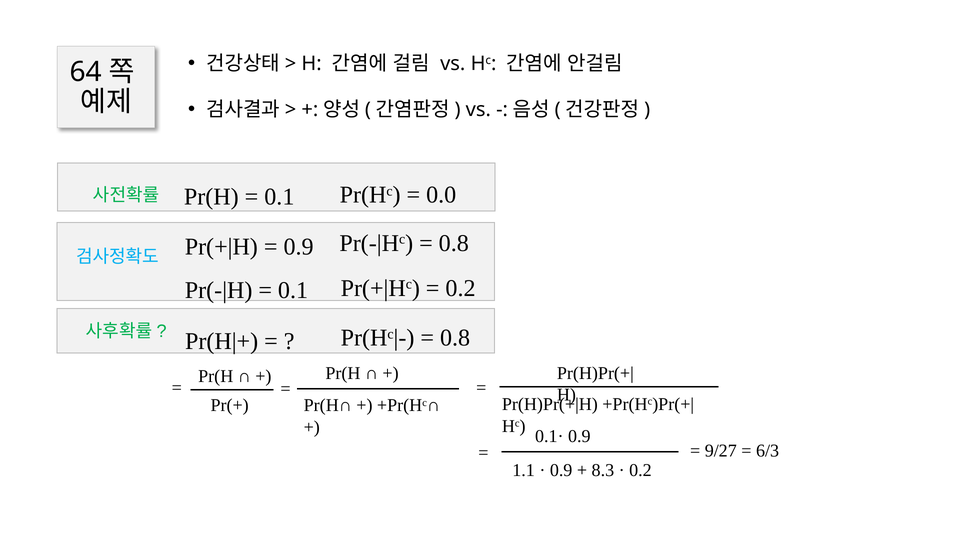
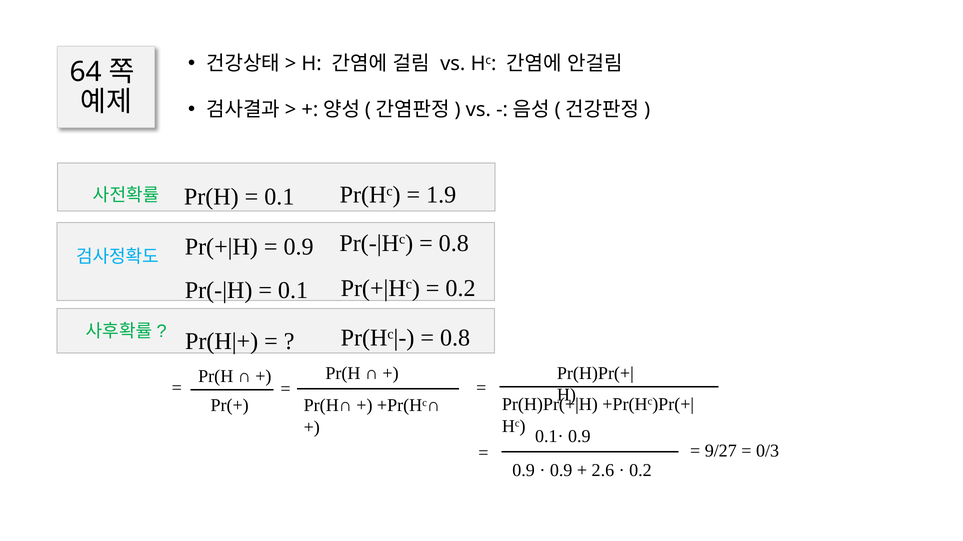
0.0: 0.0 -> 1.9 (441, 195)
6/3: 6/3 -> 0/3 (768, 451)
1.1: 1.1 -> 0.9 (524, 471)
8.3: 8.3 -> 2.6 (603, 471)
